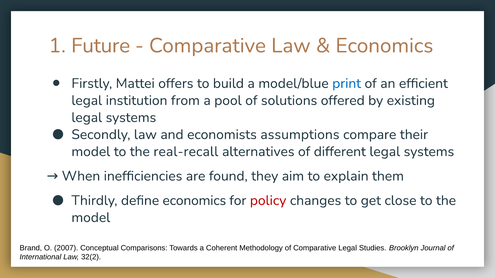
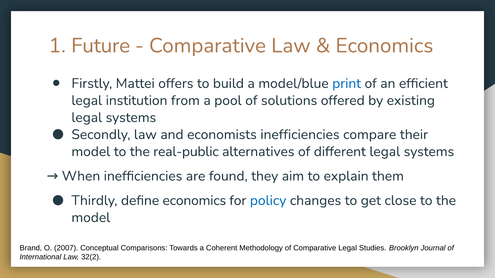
economists assumptions: assumptions -> inefficiencies (300, 135)
real-recall: real-recall -> real-public (186, 152)
policy colour: red -> blue (268, 201)
